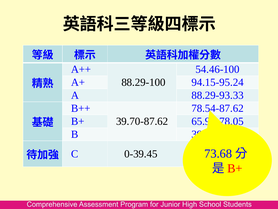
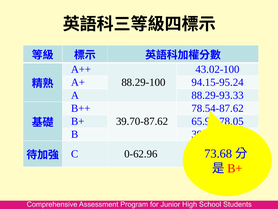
54.46-100: 54.46-100 -> 43.02-100 (218, 69)
0-39.45: 0-39.45 -> 0-62.96 (141, 154)
